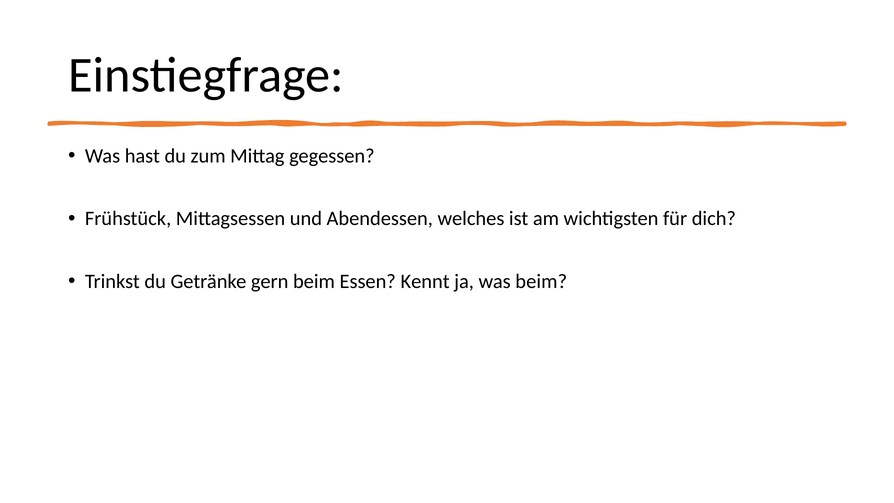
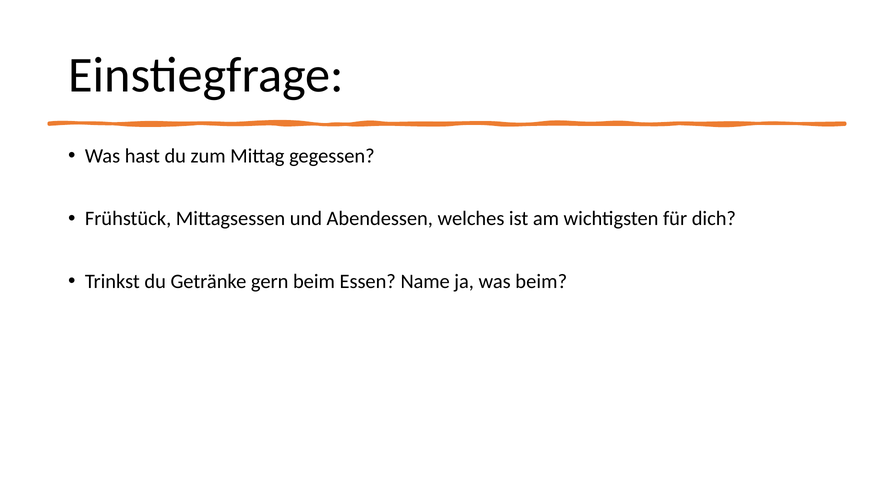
Kennt: Kennt -> Name (425, 281)
